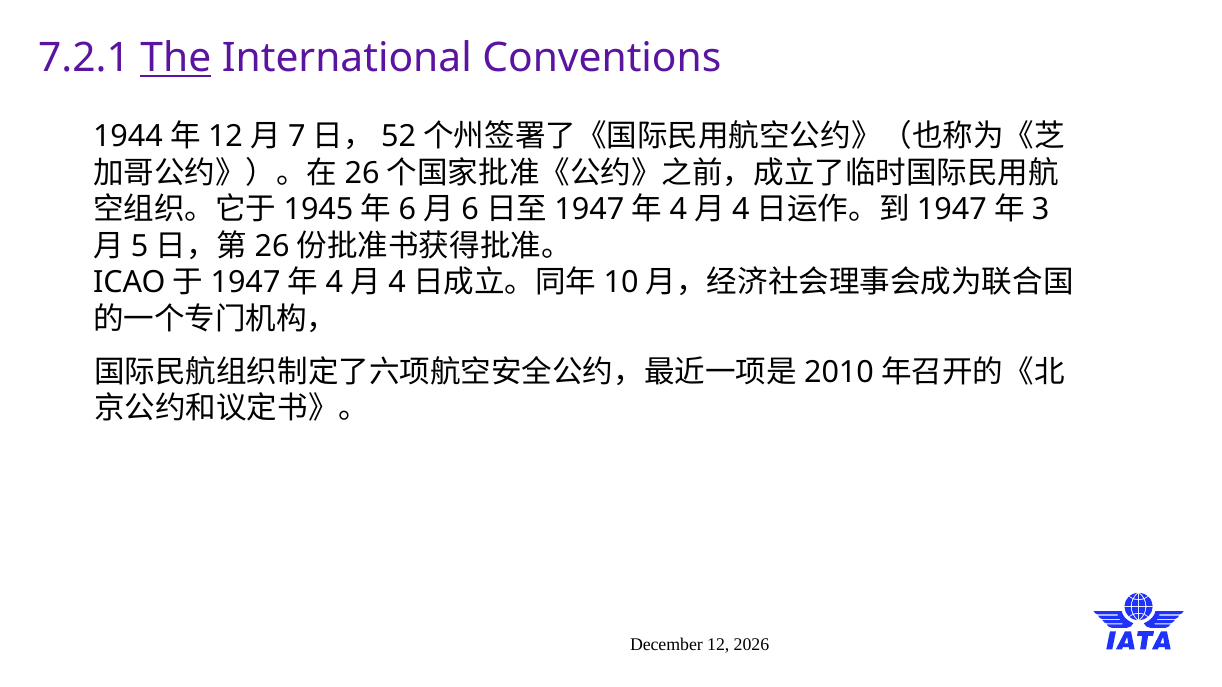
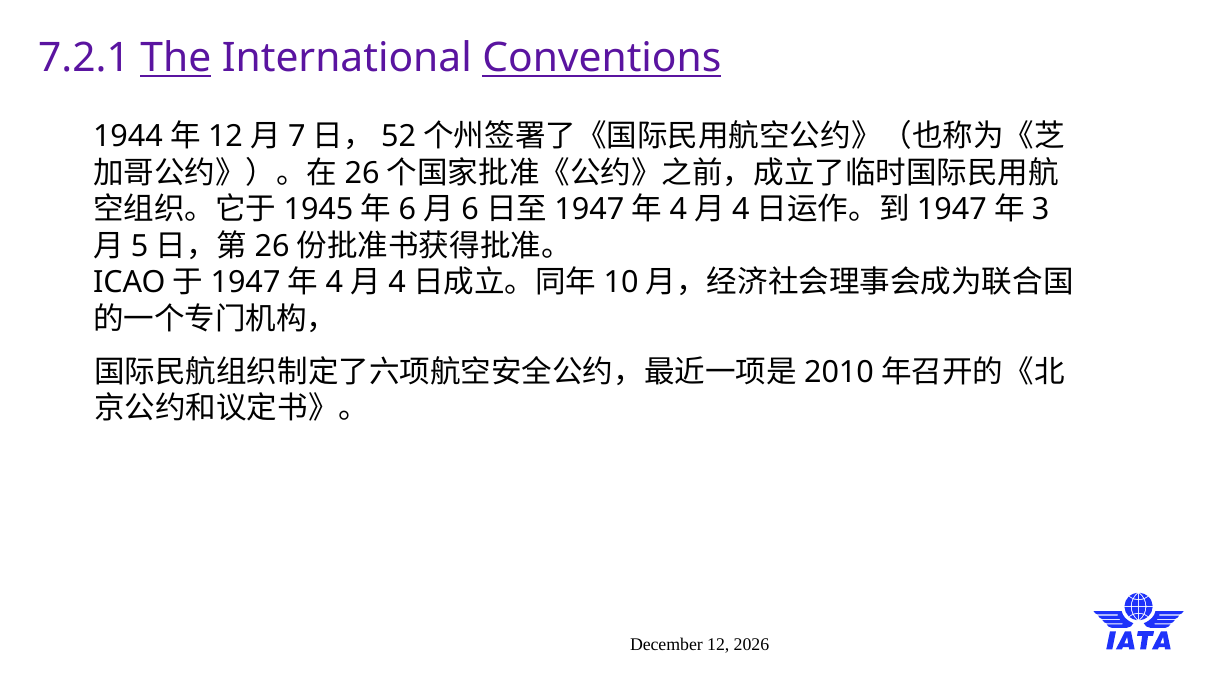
Conventions underline: none -> present (602, 58)
